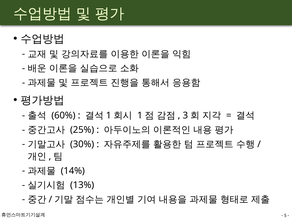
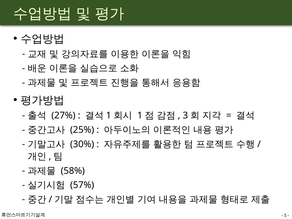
60%: 60% -> 27% (63, 115)
14%: 14% -> 58% (73, 171)
13%: 13% -> 57% (82, 185)
